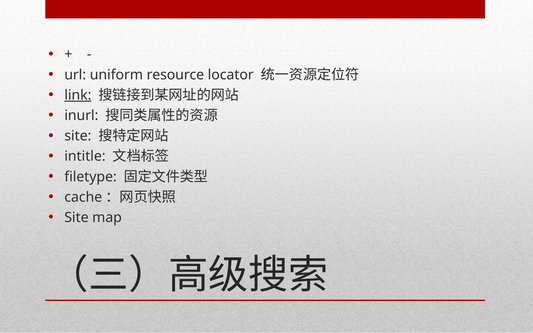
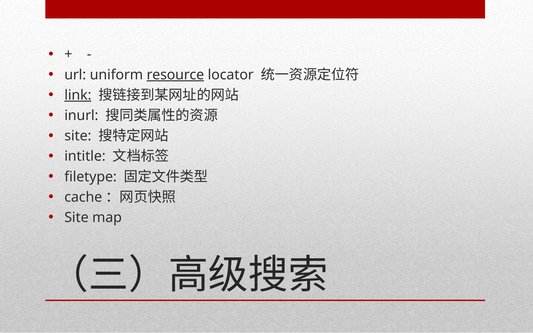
resource underline: none -> present (175, 75)
